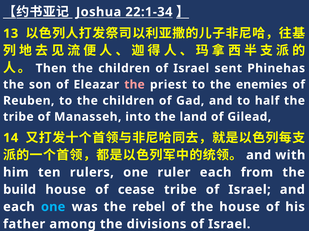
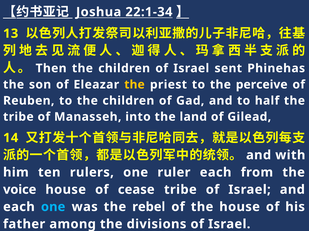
the colour: pink -> yellow (134, 85)
enemies: enemies -> perceive (262, 85)
build: build -> voice (20, 190)
